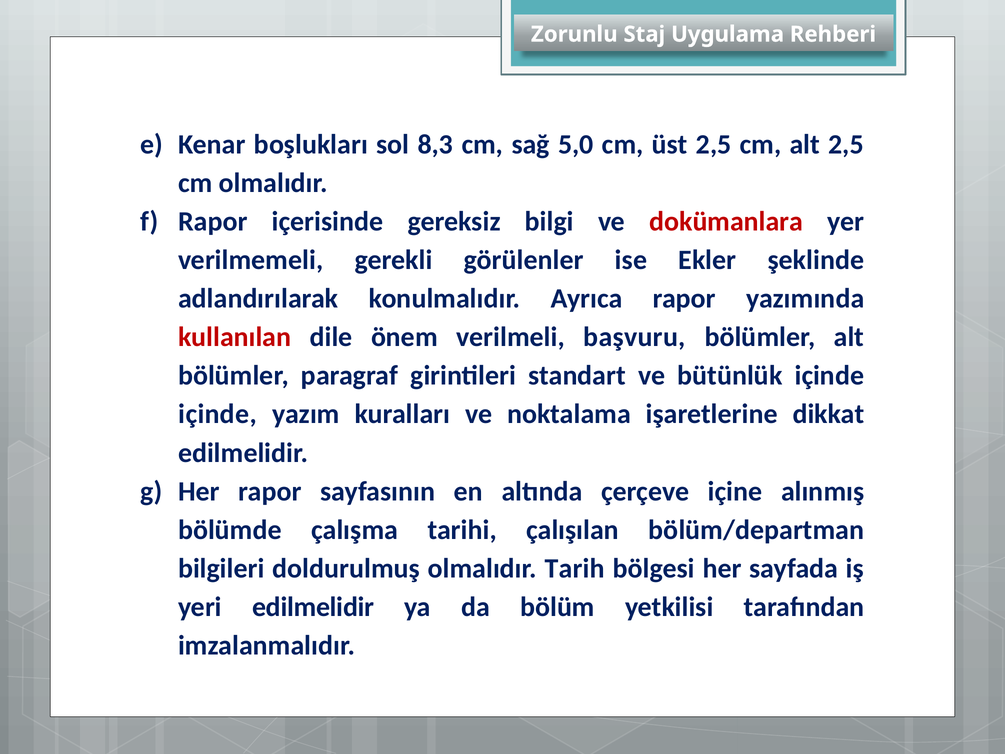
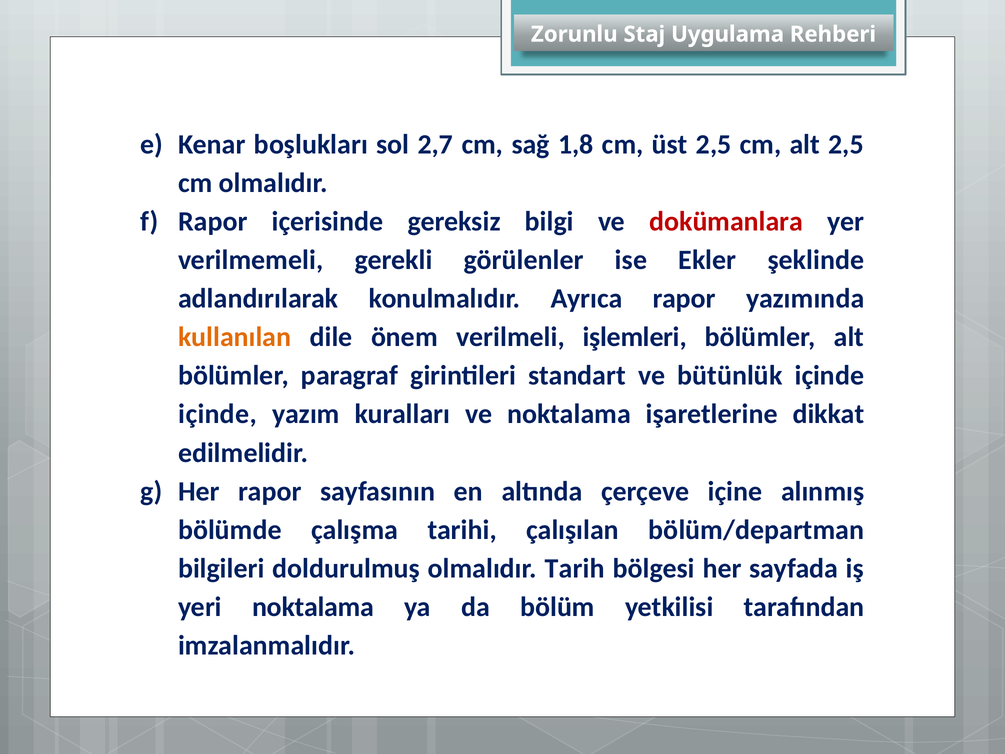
8,3: 8,3 -> 2,7 (435, 144)
5,0: 5,0 -> 1,8 (576, 144)
kullanılan colour: red -> orange (235, 337)
başvuru: başvuru -> işlemleri (635, 337)
yeri edilmelidir: edilmelidir -> noktalama (313, 607)
